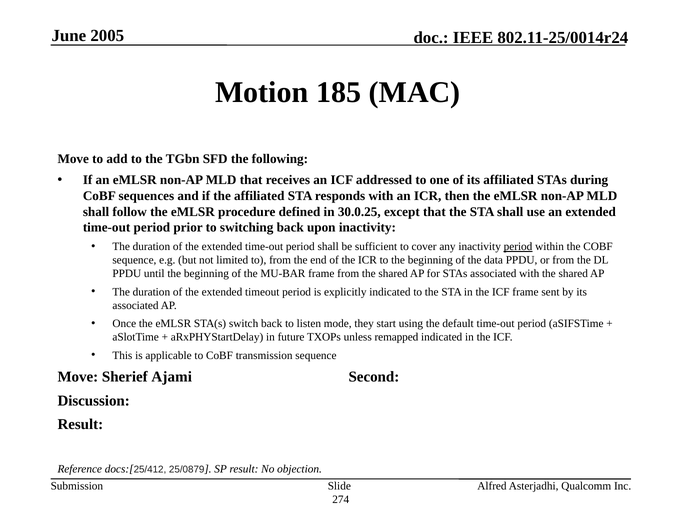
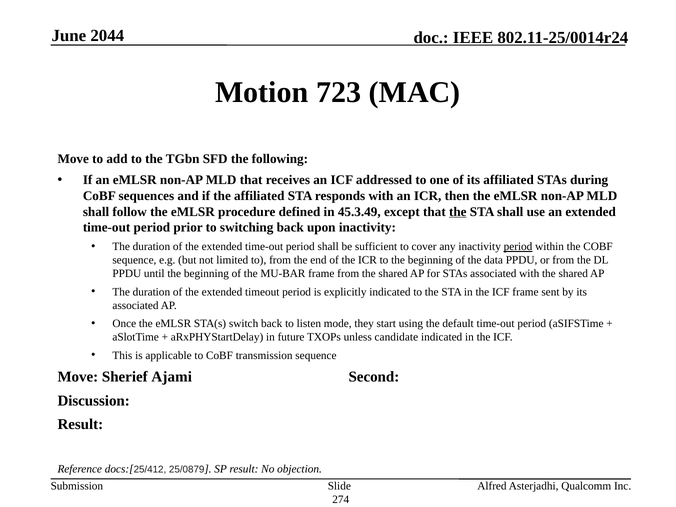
2005: 2005 -> 2044 (107, 36)
185: 185 -> 723 (339, 92)
30.0.25: 30.0.25 -> 45.3.49 (359, 212)
the underline: none -> present (458, 212)
remapped: remapped -> candidate (396, 337)
